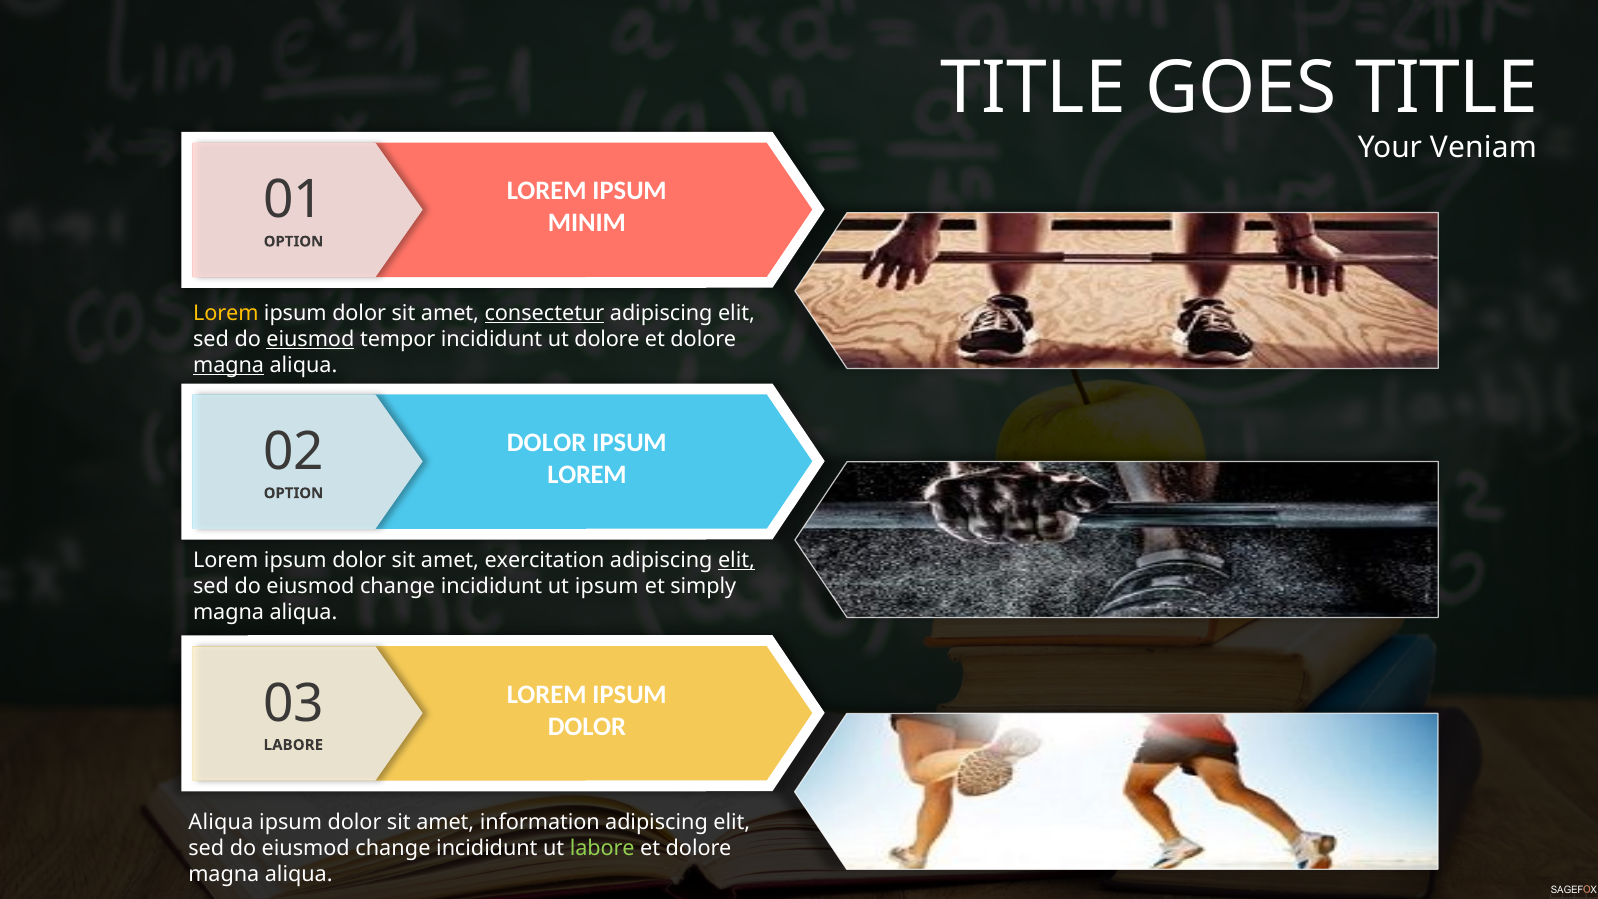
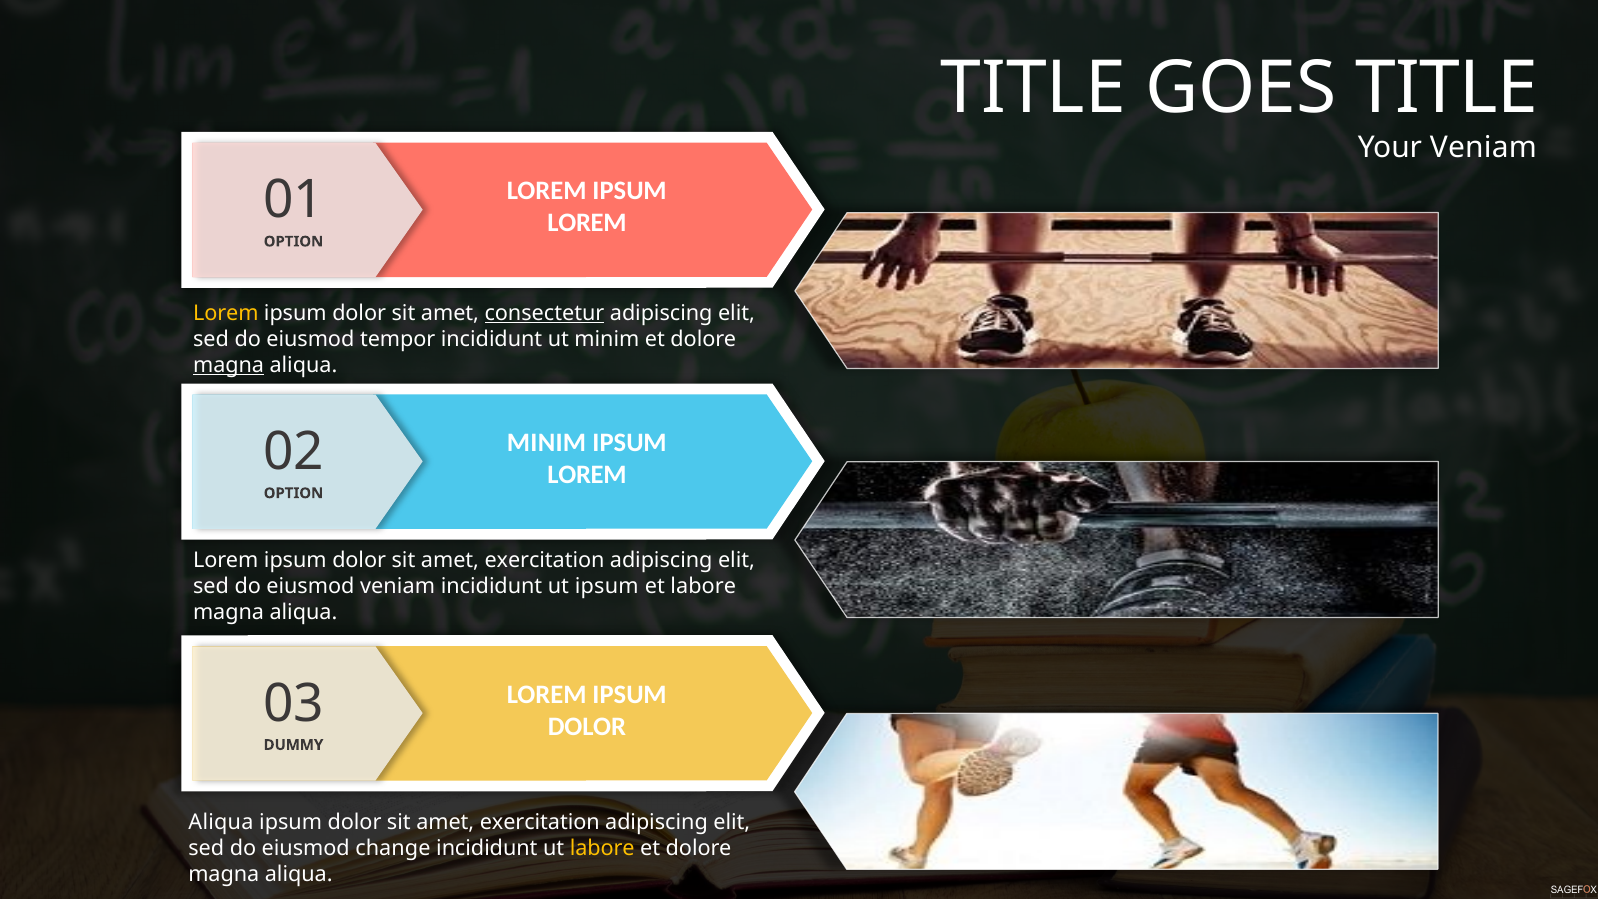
MINIM: MINIM -> LOREM (587, 223)
eiusmod underline: present -> none (310, 339)
ut dolore: dolore -> minim (607, 339)
DOLOR: DOLOR -> MINIM (547, 443)
elit underline: present -> none (737, 560)
change: change -> veniam (398, 586)
et simply: simply -> labore (703, 586)
LABORE: LABORE -> DUMMY (293, 745)
information: information -> exercitation (540, 822)
labore colour: light green -> yellow (602, 848)
